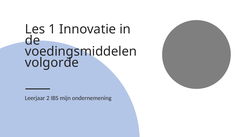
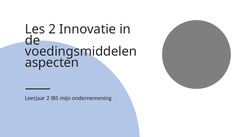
Les 1: 1 -> 2 (52, 29)
volgorde: volgorde -> aspecten (52, 63)
